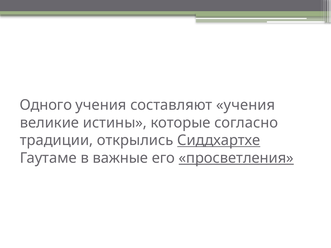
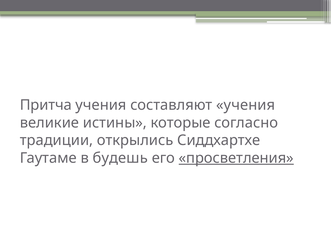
Одного: Одного -> Притча (46, 105)
Сиддхартхе underline: present -> none (219, 140)
важные: важные -> будешь (120, 158)
